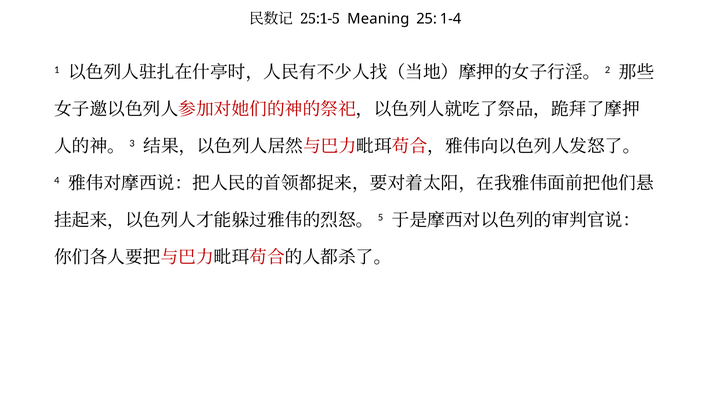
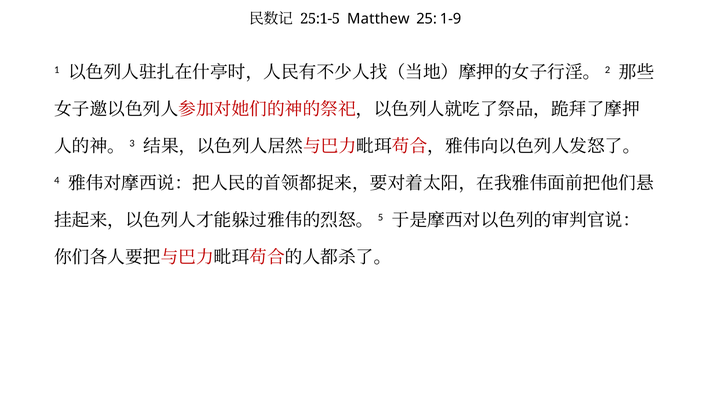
Meaning: Meaning -> Matthew (378, 19)
1-4: 1-4 -> 1-9 (451, 19)
